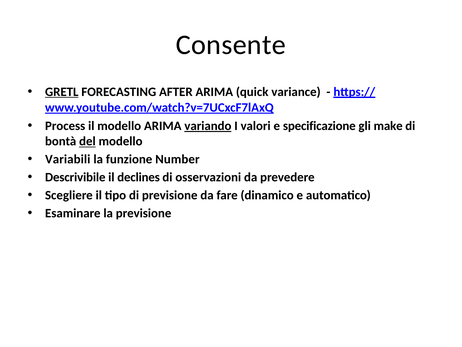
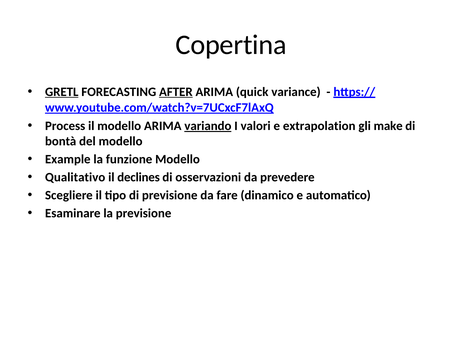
Consente: Consente -> Copertina (231, 45)
AFTER underline: none -> present (176, 92)
specificazione: specificazione -> extrapolation (319, 126)
del underline: present -> none (87, 141)
Variabili: Variabili -> Example (68, 159)
funzione Number: Number -> Modello (178, 159)
Descrivibile: Descrivibile -> Qualitativo (75, 177)
